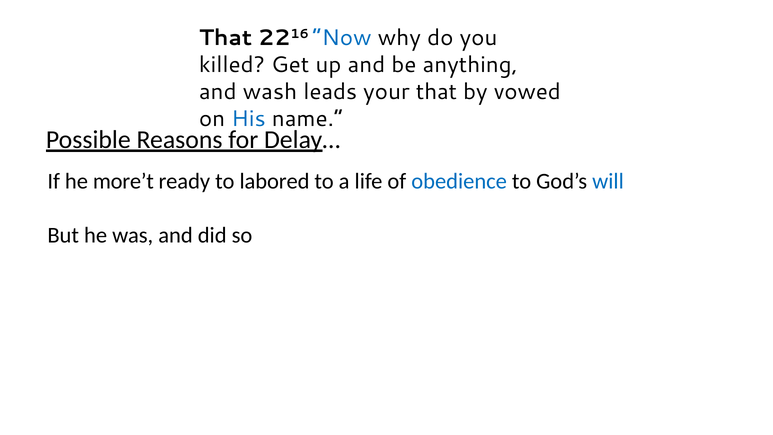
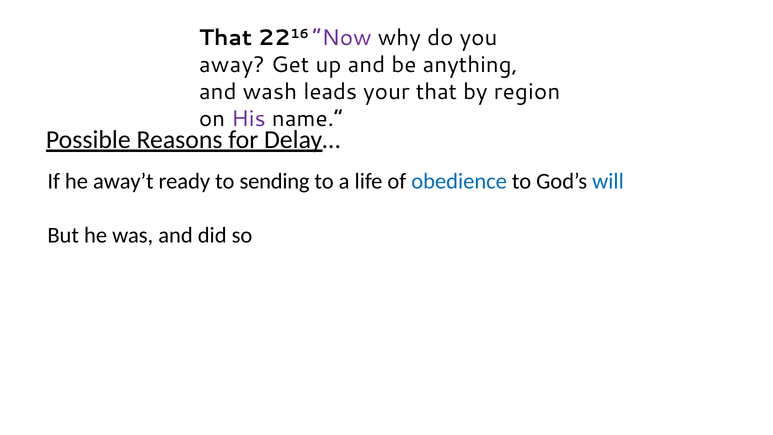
Now colour: blue -> purple (342, 38)
killed: killed -> away (232, 65)
vowed: vowed -> region (527, 92)
His colour: blue -> purple (248, 119)
more’t: more’t -> away’t (123, 181)
labored: labored -> sending (275, 181)
